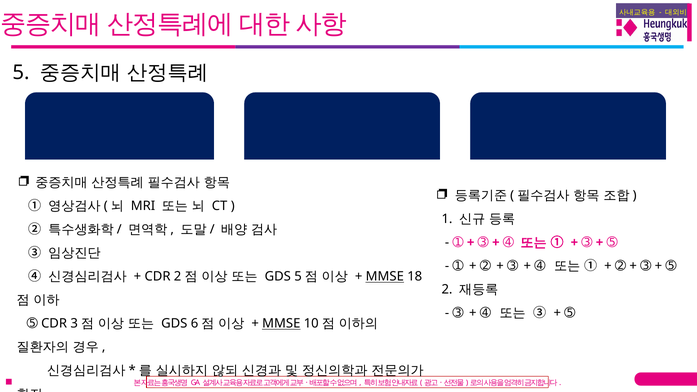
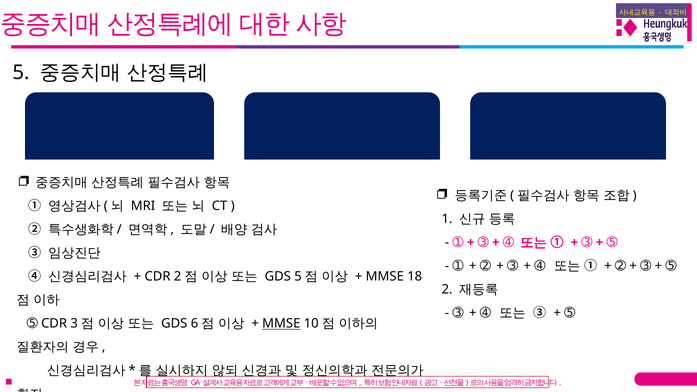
MMSE underline: present -> none (385, 277)
